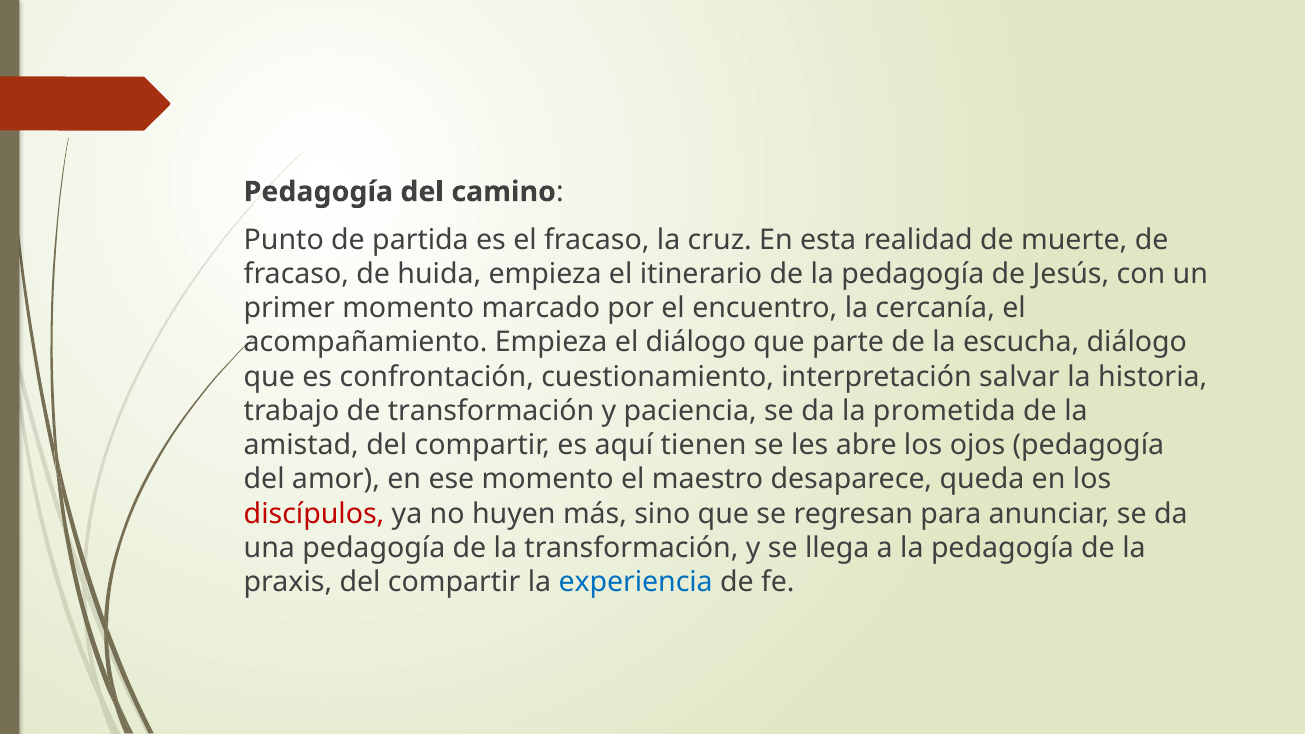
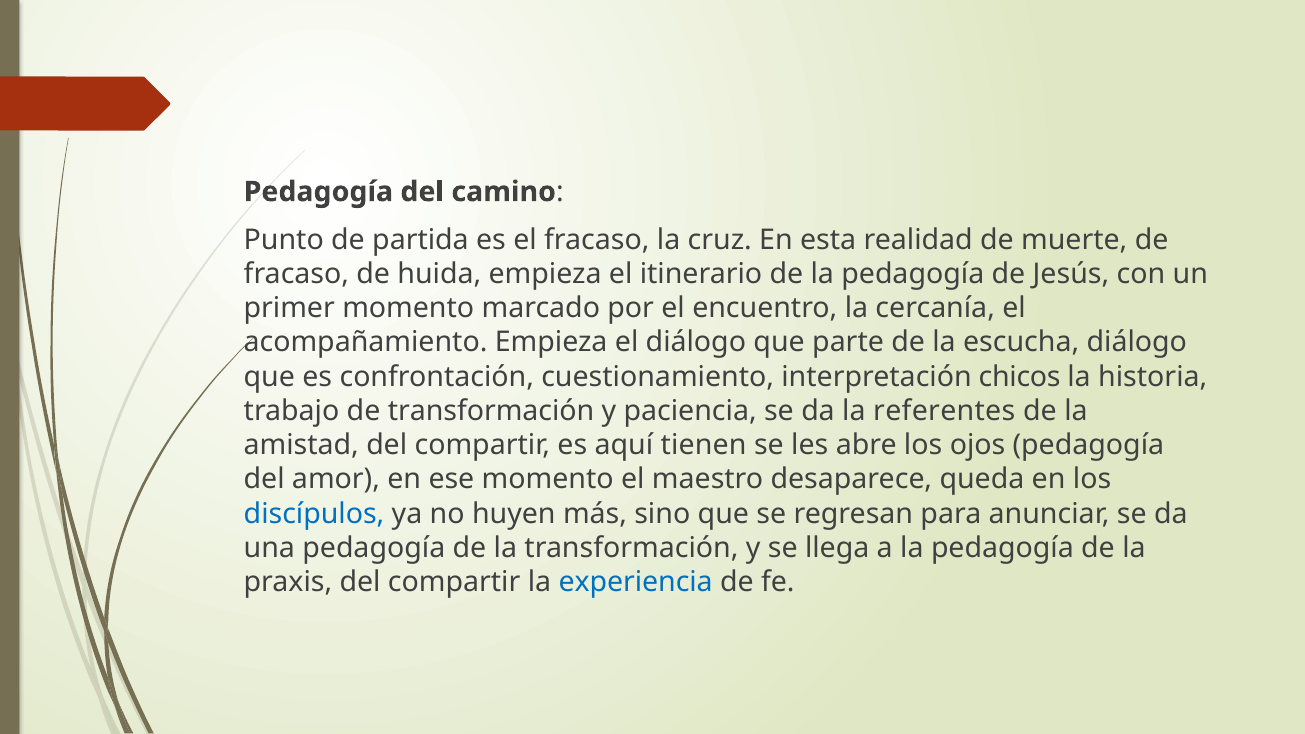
salvar: salvar -> chicos (1020, 377)
prometida: prometida -> referentes (944, 411)
discípulos colour: red -> blue (314, 514)
